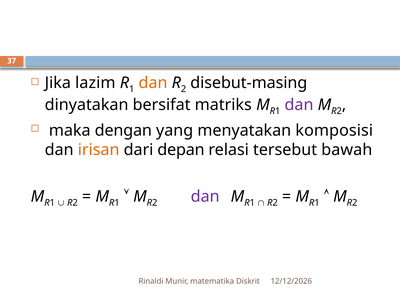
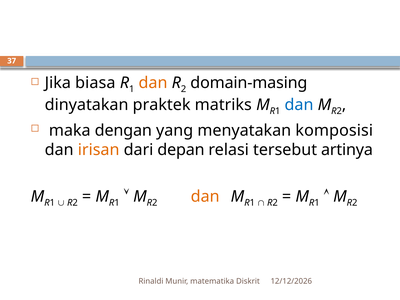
lazim: lazim -> biasa (95, 83)
disebut-masing: disebut-masing -> domain-masing (249, 83)
bersifat: bersifat -> praktek (162, 105)
dan colour: purple -> blue (299, 105)
bawah: bawah -> artinya (347, 150)
dan colour: purple -> orange (205, 196)
